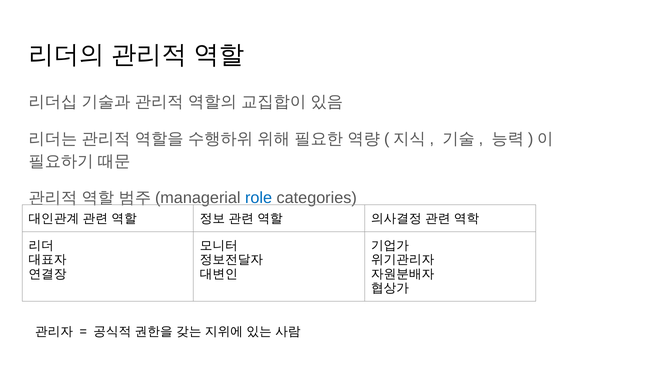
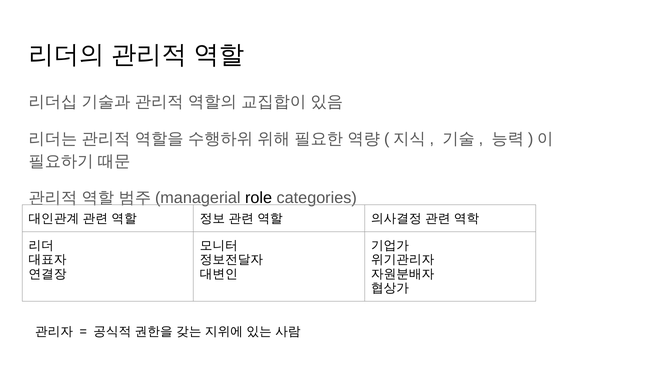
role colour: blue -> black (259, 198)
